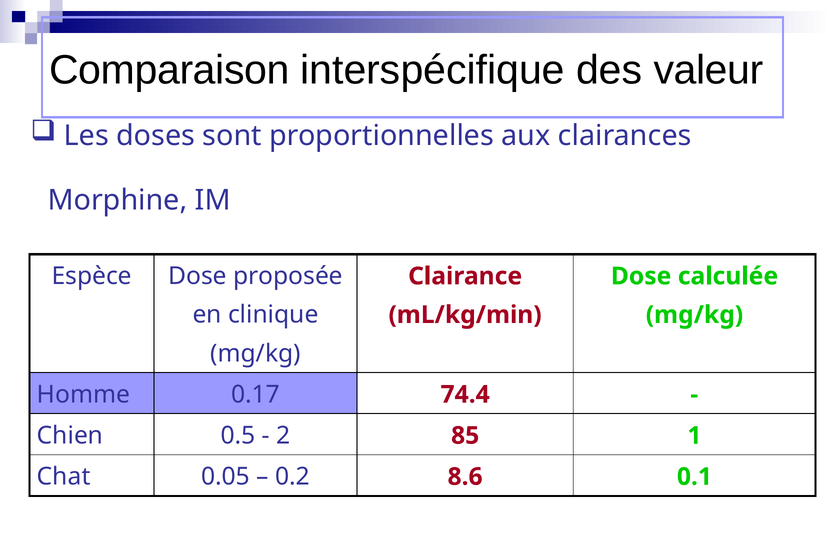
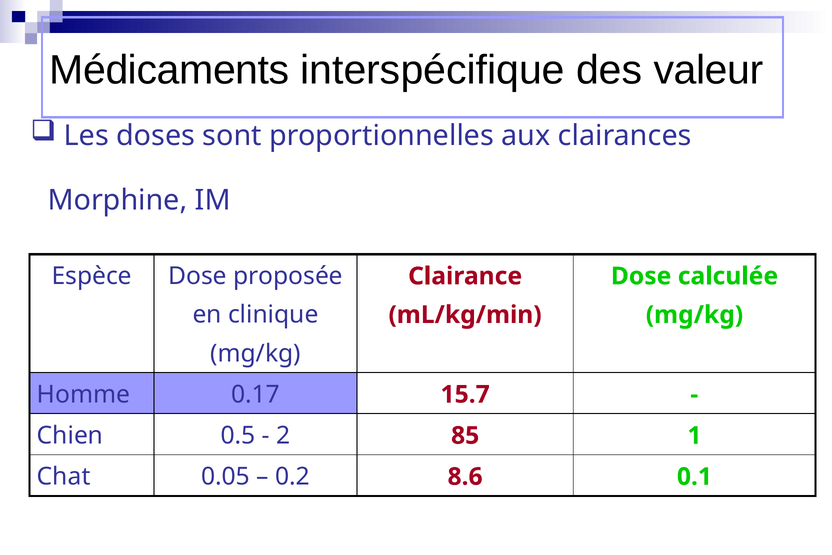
Comparaison: Comparaison -> Médicaments (169, 70)
74.4: 74.4 -> 15.7 (465, 394)
